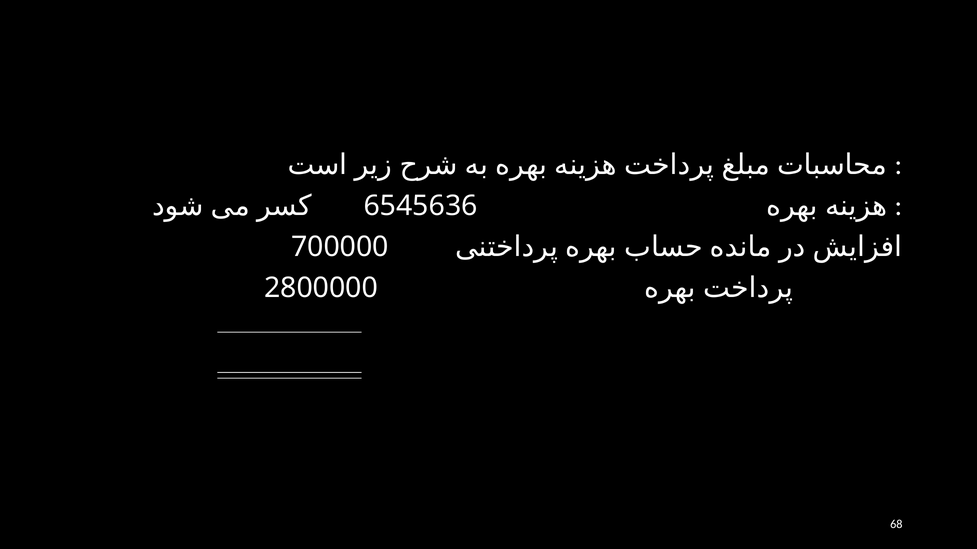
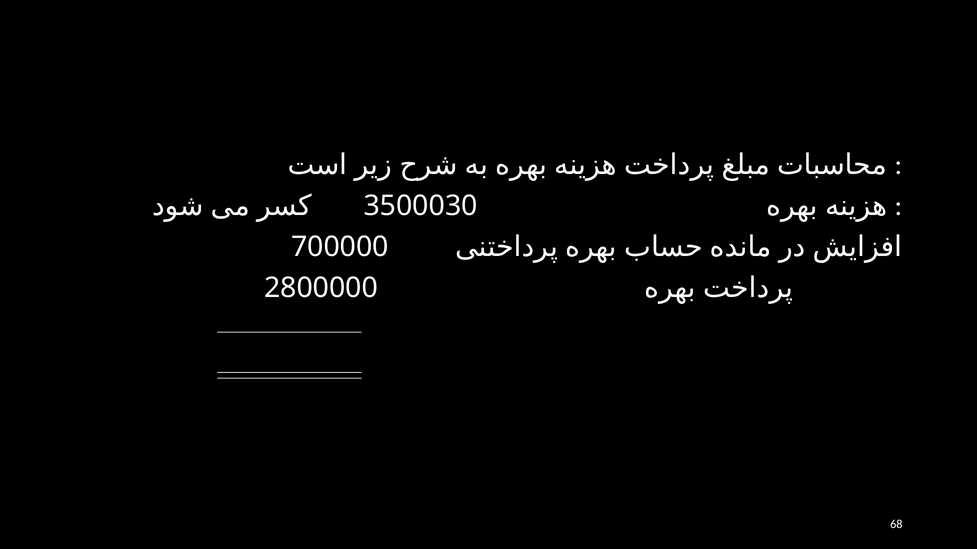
6545636: 6545636 -> 3500030 (421, 206)
